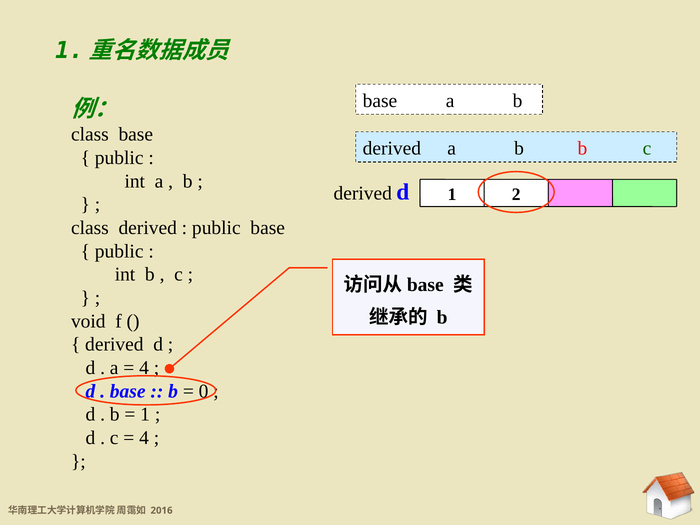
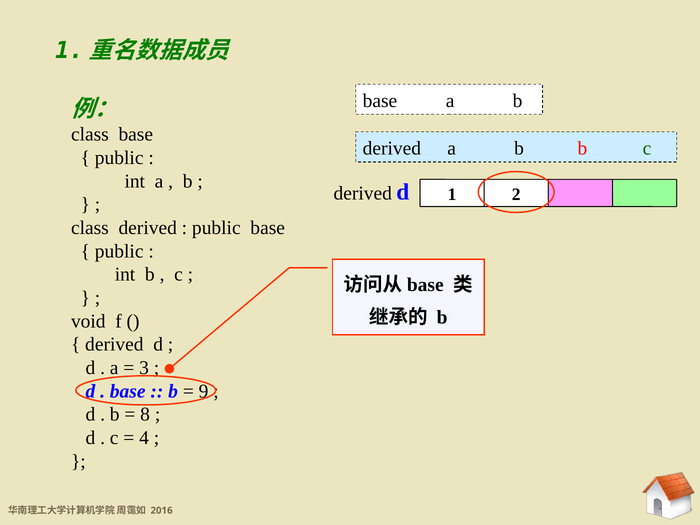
4: 4 -> 3 (144, 368)
0: 0 -> 9 (204, 391)
1: 1 -> 8 (145, 415)
